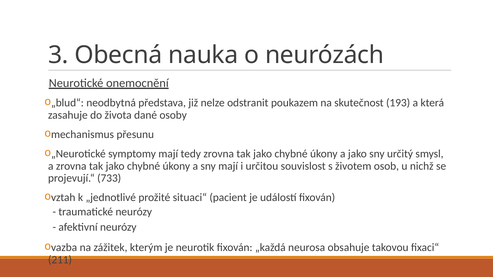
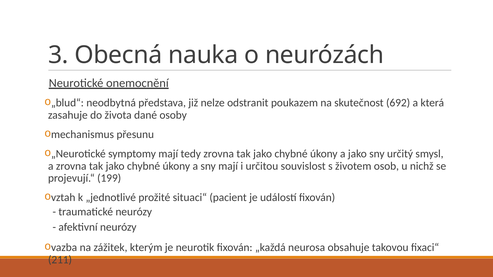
193: 193 -> 692 (398, 103)
733: 733 -> 199 (109, 178)
